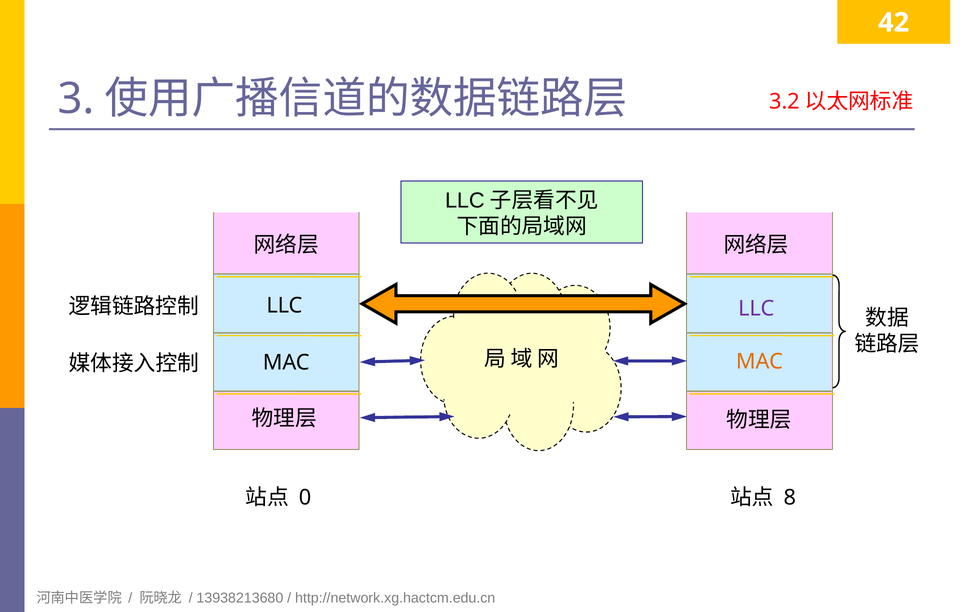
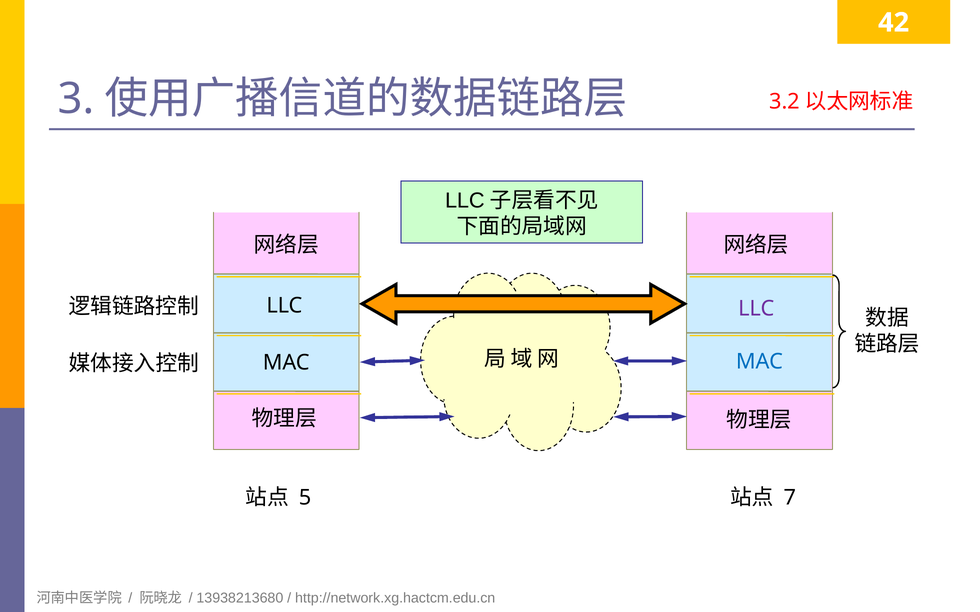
MAC colour: orange -> blue (759, 362)
0: 0 -> 5 (305, 498)
8: 8 -> 7 (790, 498)
